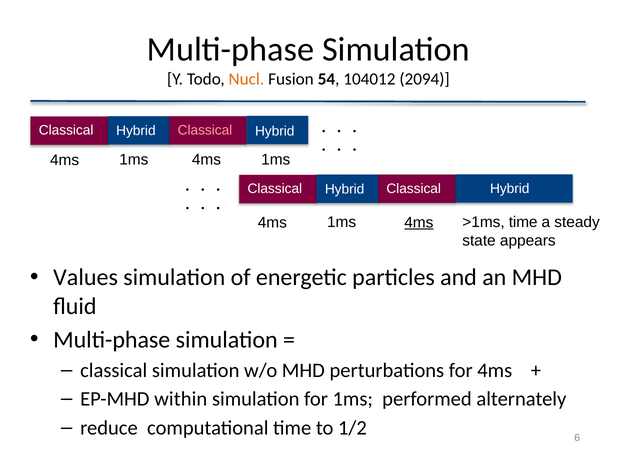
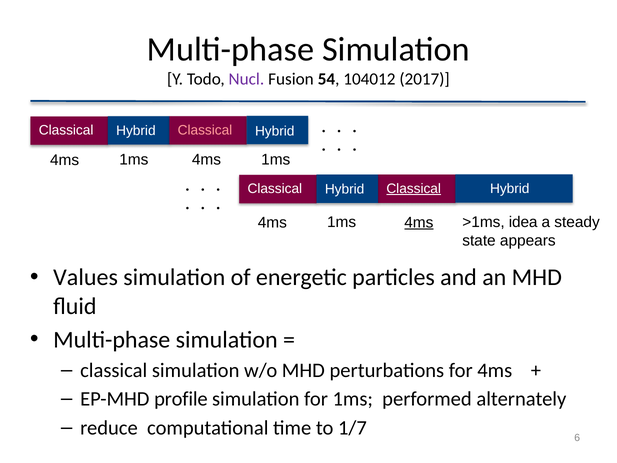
Nucl colour: orange -> purple (246, 79)
2094: 2094 -> 2017 (425, 79)
Classical underline: none -> present (414, 188)
>1ms time: time -> idea (523, 222)
within: within -> profile (181, 399)
1/2: 1/2 -> 1/7 (352, 428)
